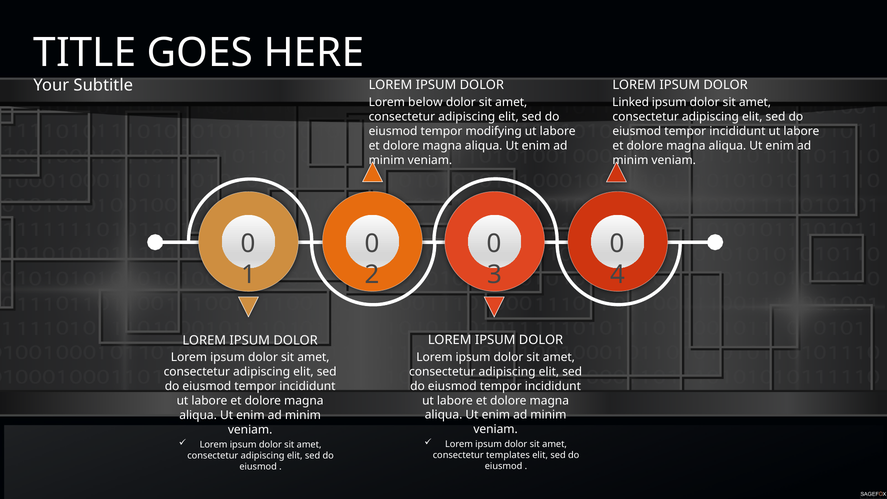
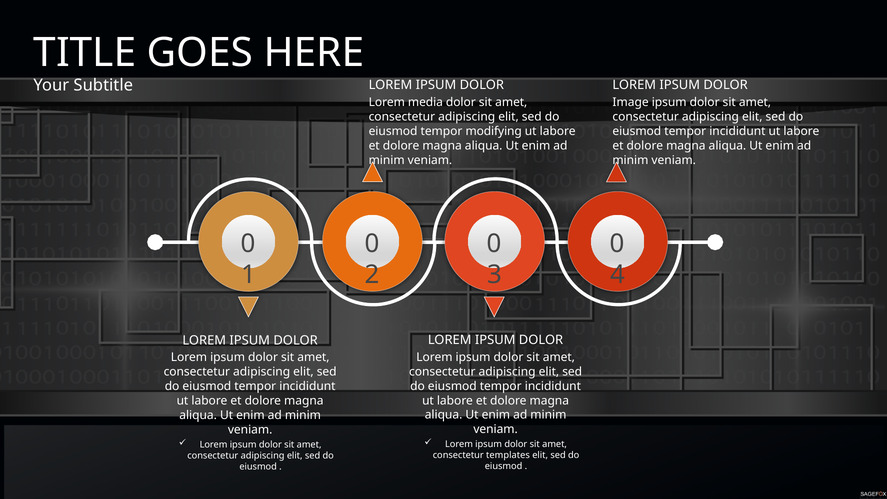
below: below -> media (425, 102)
Linked: Linked -> Image (631, 102)
